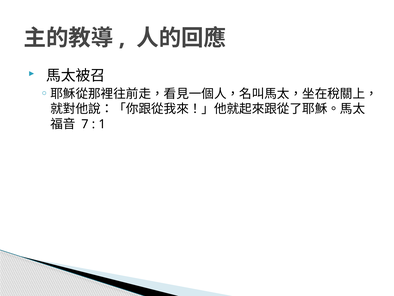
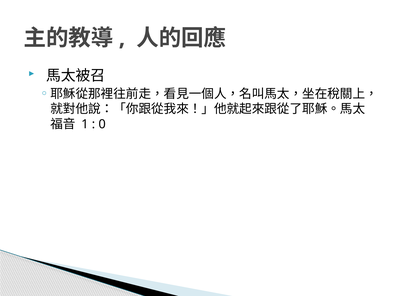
7: 7 -> 1 (85, 124)
1: 1 -> 0 (102, 124)
